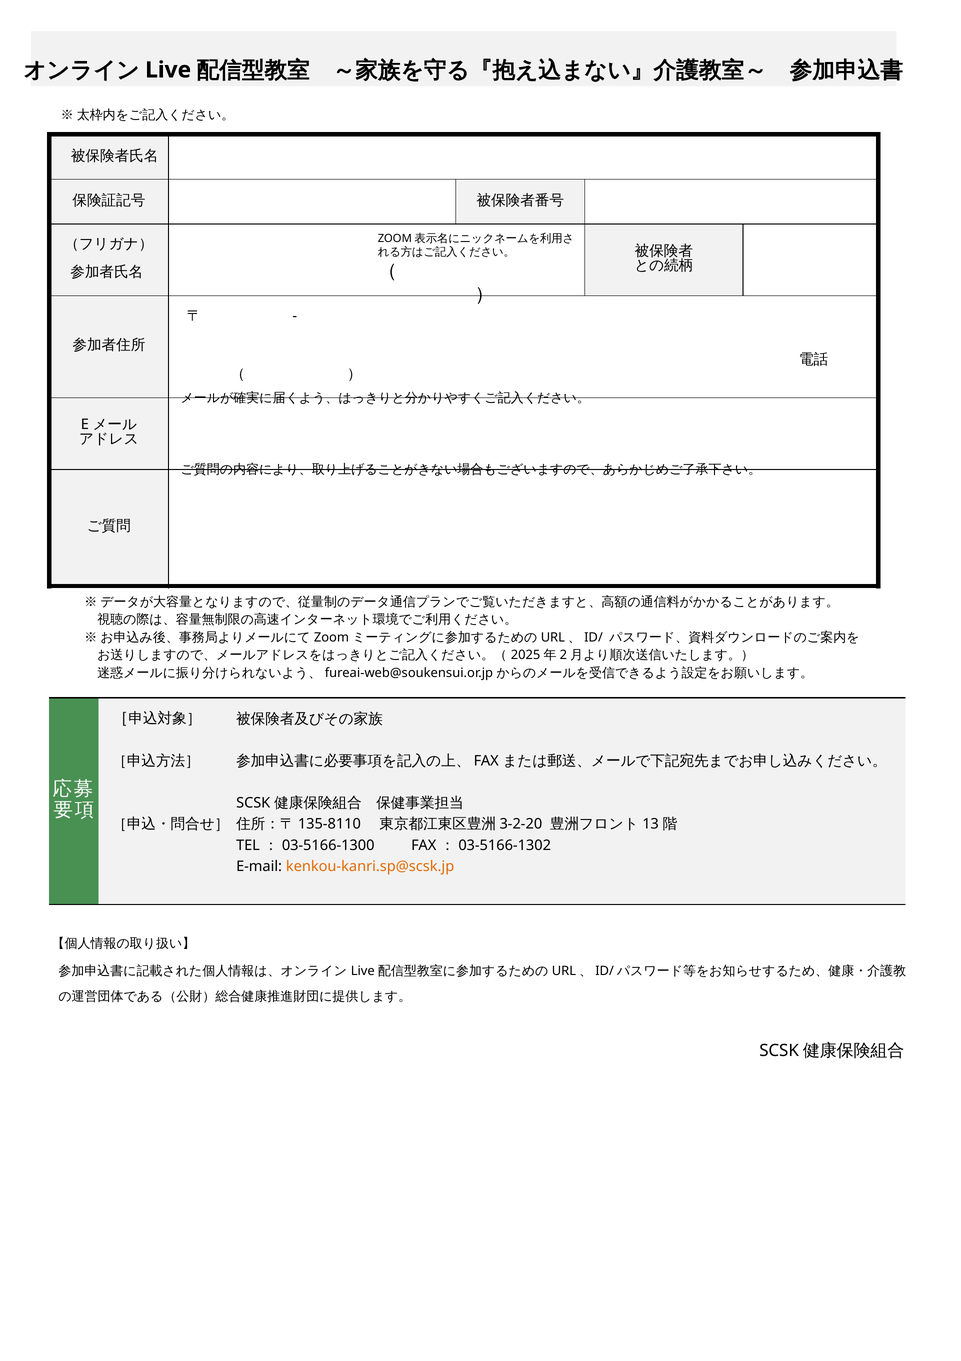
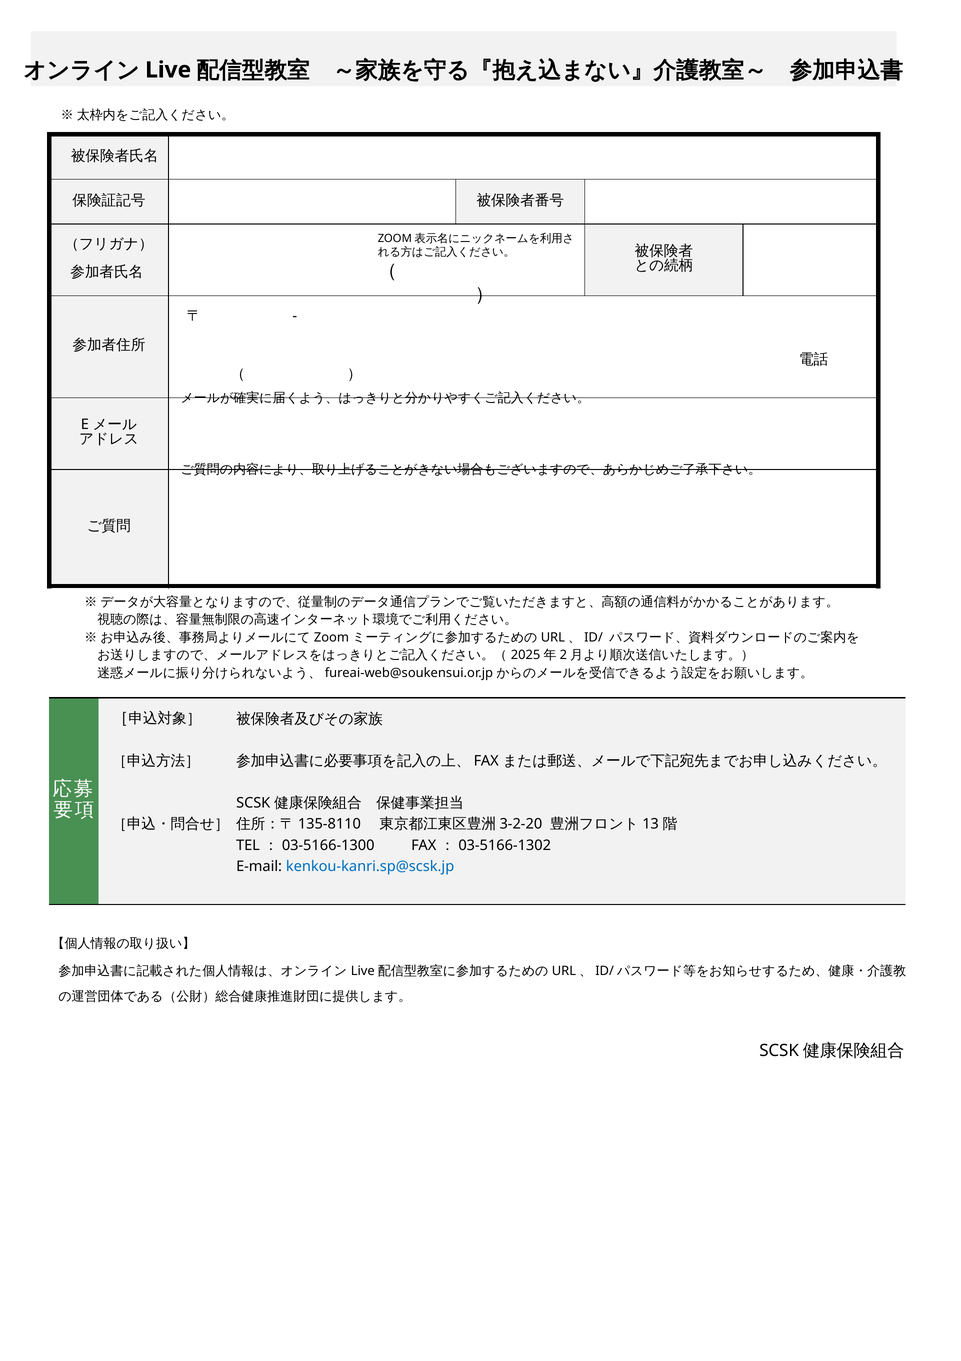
kenkou-kanri.sp@scsk.jp colour: orange -> blue (370, 867)
